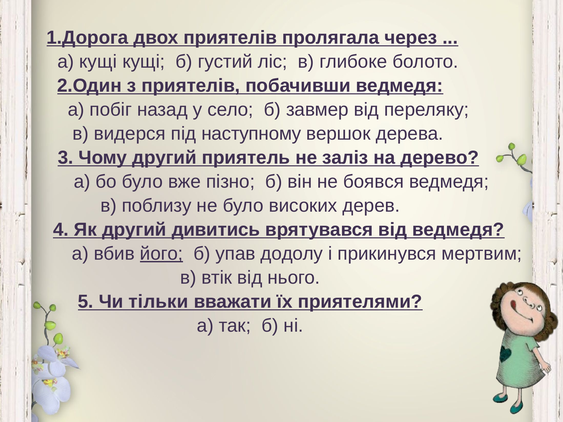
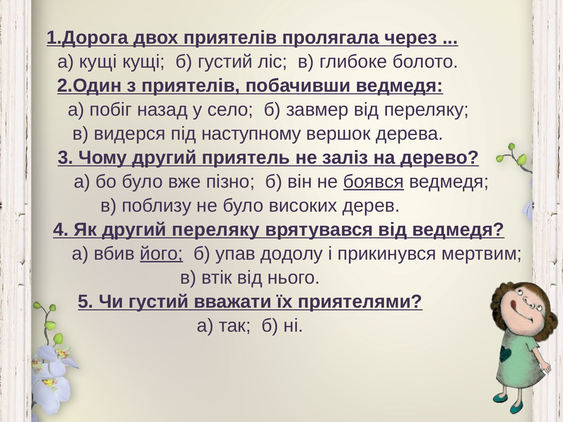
боявся underline: none -> present (374, 182)
другий дивитись: дивитись -> переляку (216, 230)
Чи тільки: тільки -> густий (159, 302)
